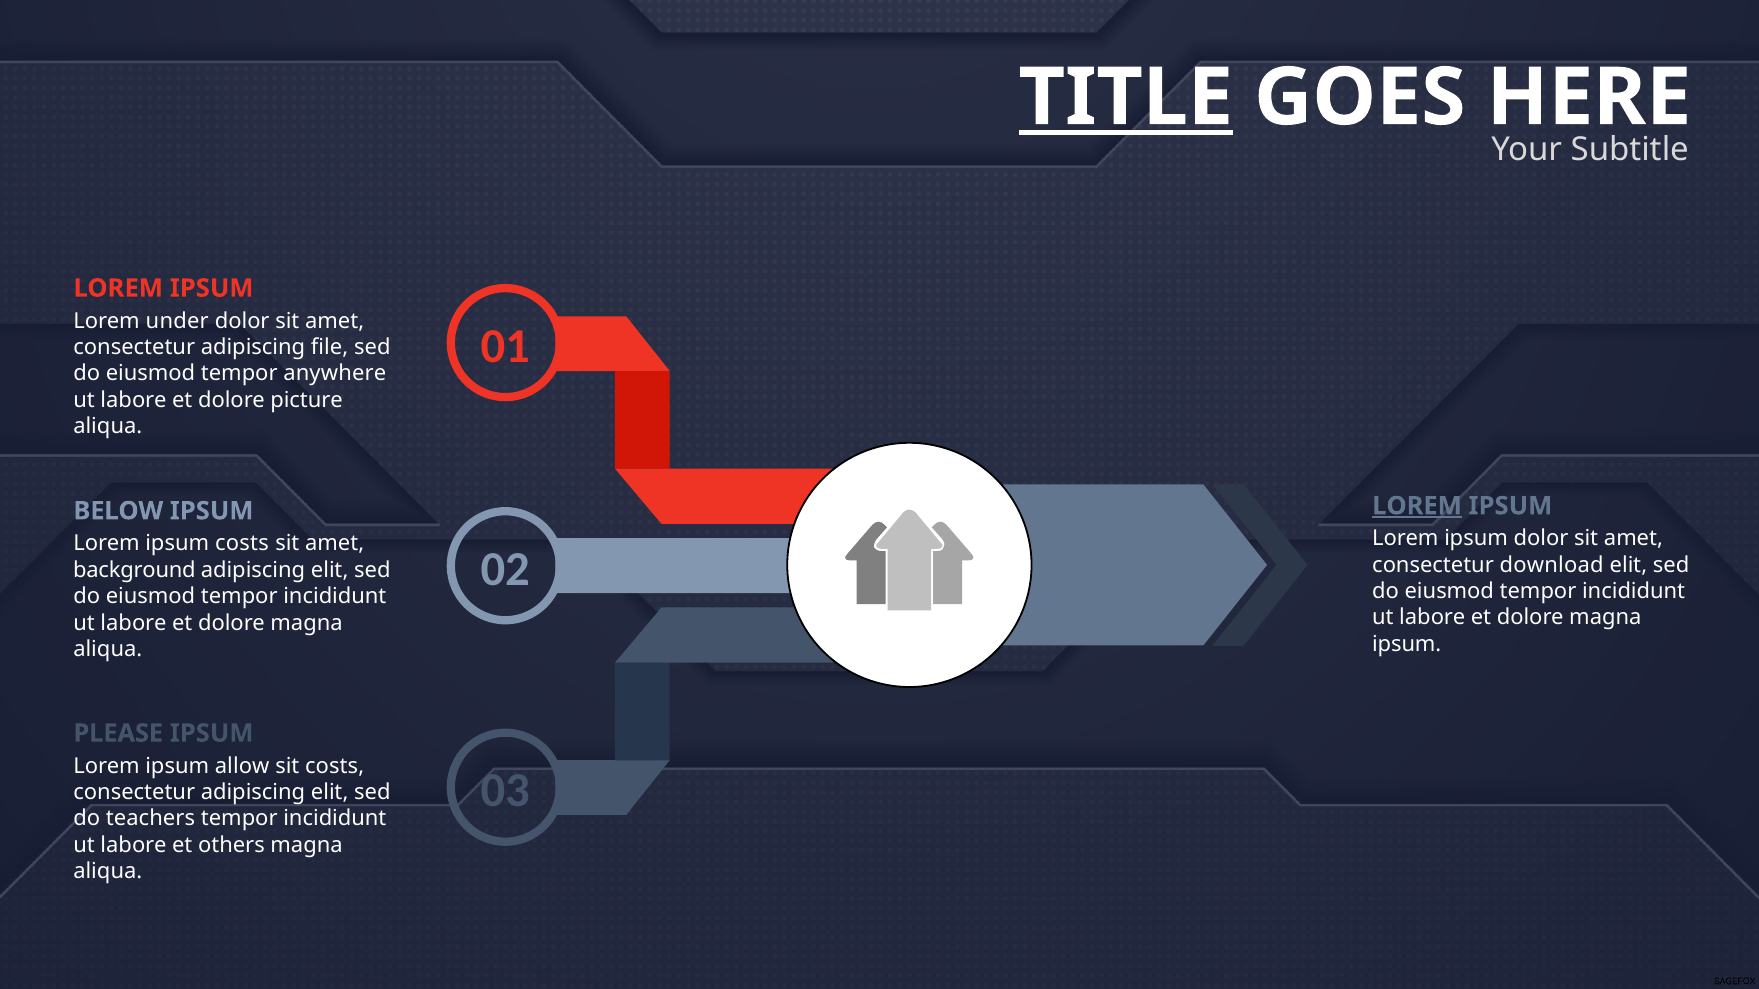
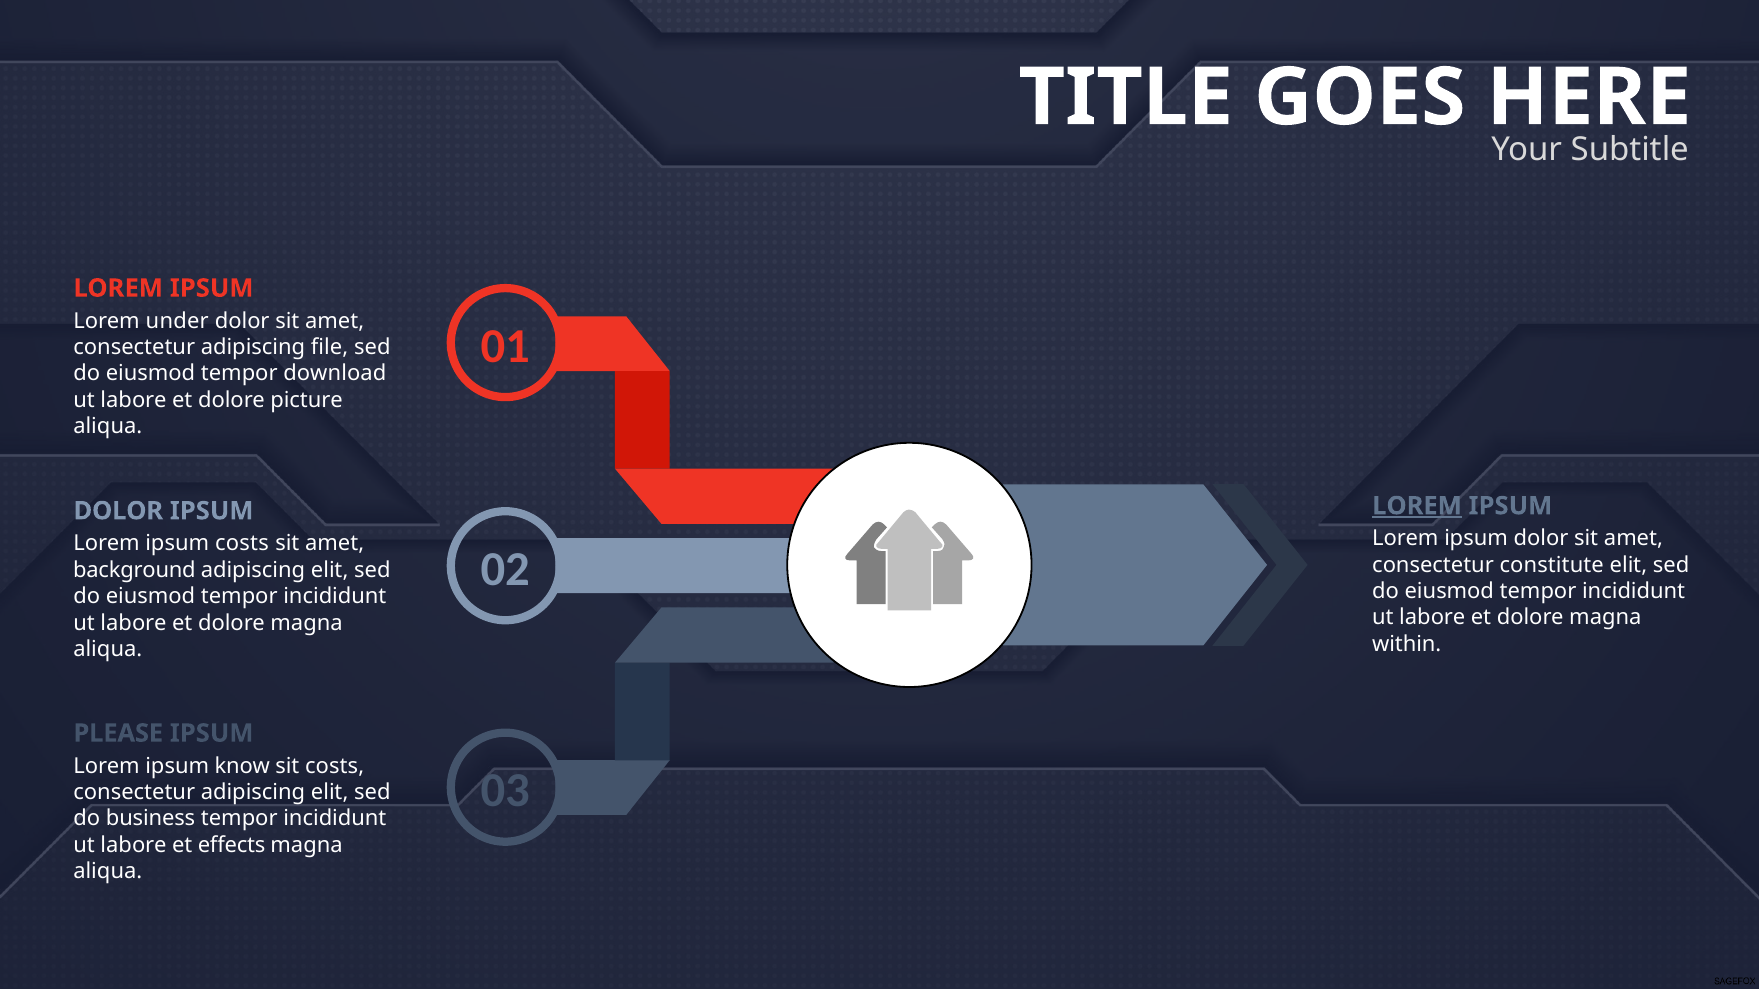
TITLE underline: present -> none (1126, 98)
anywhere: anywhere -> download (335, 374)
BELOW: BELOW -> DOLOR (118, 511)
download: download -> constitute (1552, 565)
ipsum: ipsum -> within (1407, 644)
allow: allow -> know (242, 766)
teachers: teachers -> business (151, 819)
others: others -> effects (232, 845)
